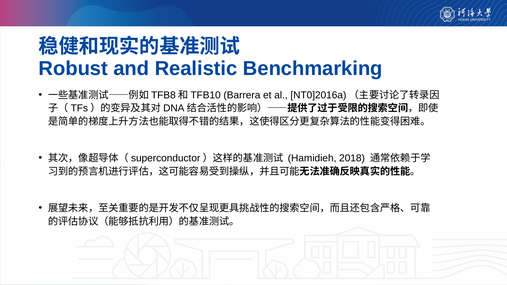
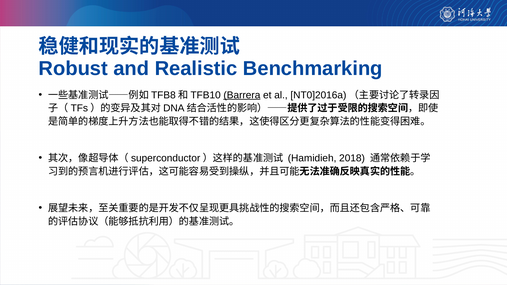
Barrera underline: none -> present (242, 95)
